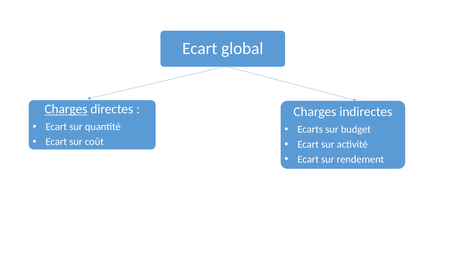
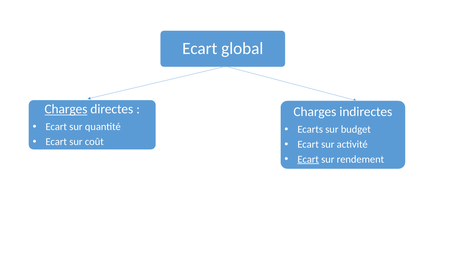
Ecart underline: none -> present (308, 159)
